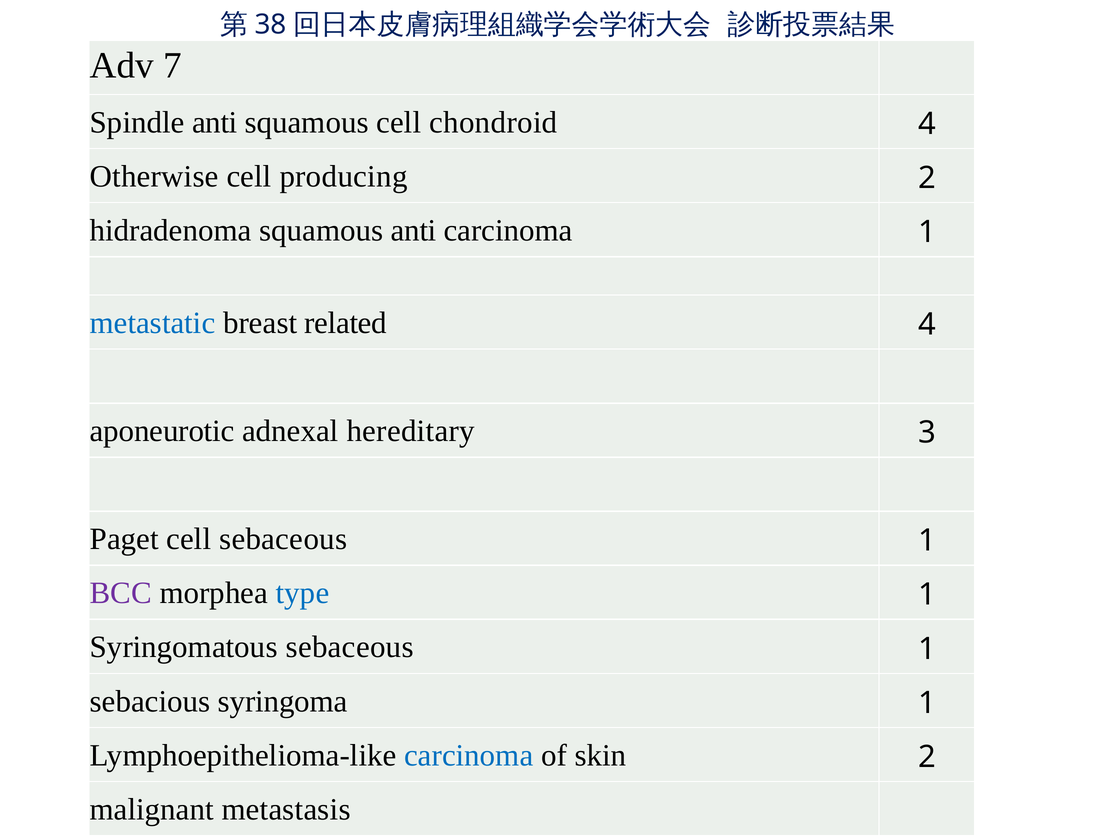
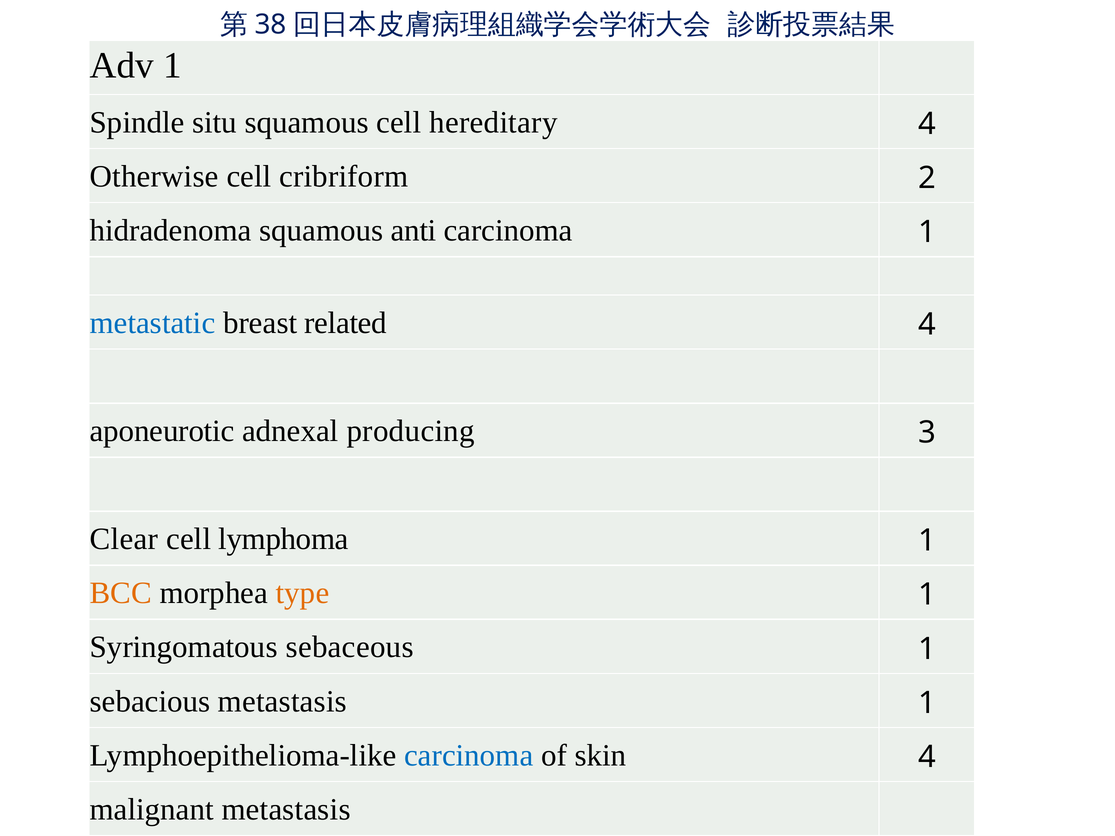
Adv 7: 7 -> 1 (172, 65)
Spindle anti: anti -> situ (215, 122)
chondroid: chondroid -> hereditary (493, 122)
producing: producing -> cribriform (344, 176)
hereditary: hereditary -> producing (411, 431)
Paget: Paget -> Clear (124, 539)
cell sebaceous: sebaceous -> lymphoma (284, 539)
BCC colour: purple -> orange (121, 593)
type colour: blue -> orange (303, 593)
sebacious syringoma: syringoma -> metastasis (282, 702)
skin 2: 2 -> 4 (927, 757)
